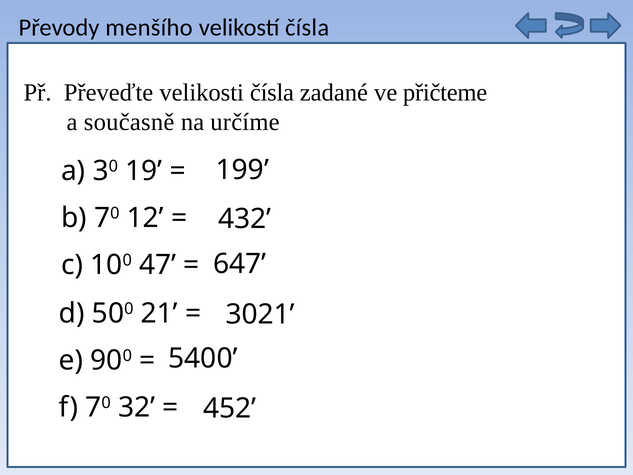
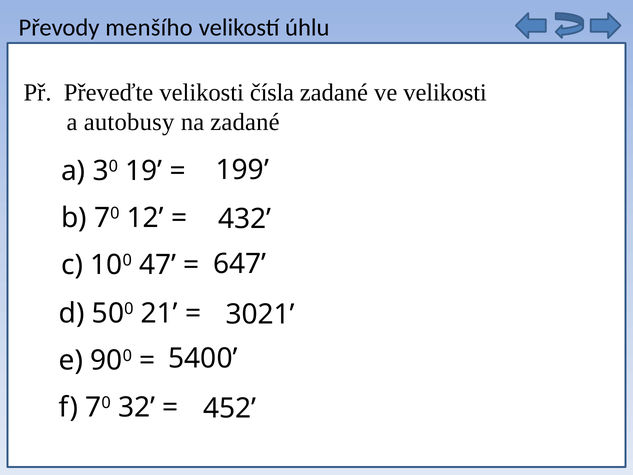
velikostí čísla: čísla -> úhlu (307, 28)
ve přičteme: přičteme -> velikosti (445, 92)
a současně: současně -> autobusy (129, 122)
na určíme: určíme -> zadané (245, 122)
